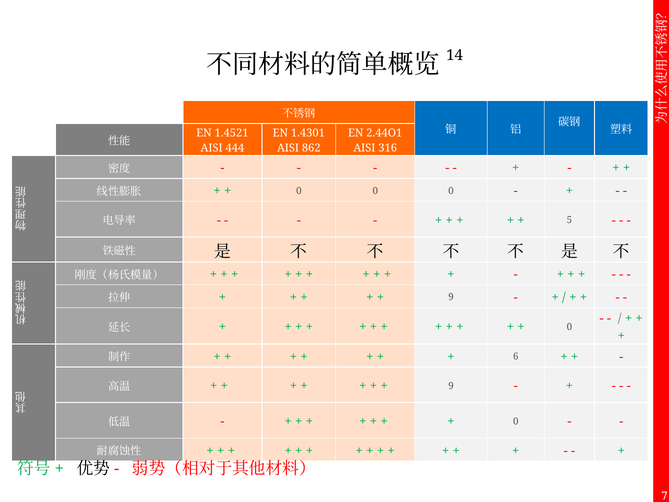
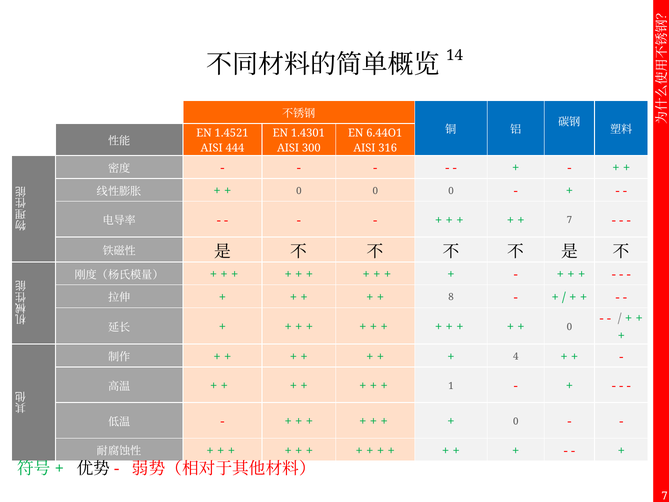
2.44O1: 2.44O1 -> 6.44O1 (384, 133)
862: 862 -> 300 (311, 148)
5: 5 -> 7 (569, 220)
9: 9 -> 8 (451, 297)
6: 6 -> 4 (516, 356)
9: 9 -> 1 (451, 386)
